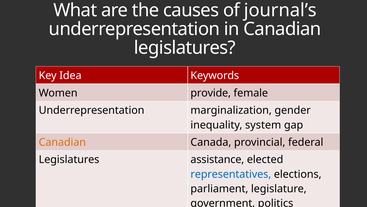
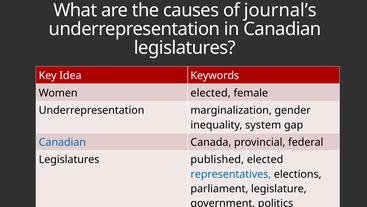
Women provide: provide -> elected (211, 93)
Canadian colour: orange -> blue (62, 142)
assistance: assistance -> published (217, 159)
